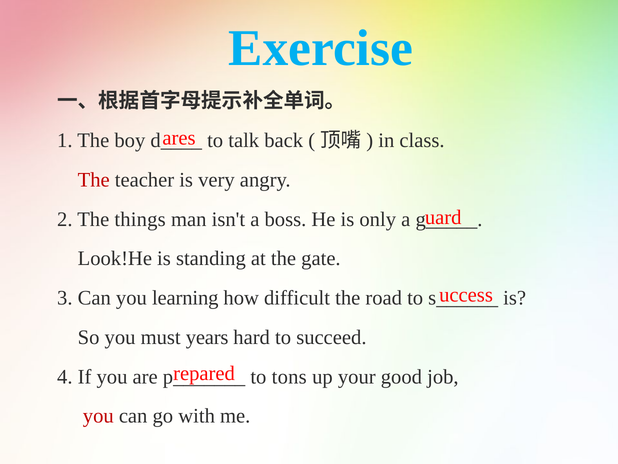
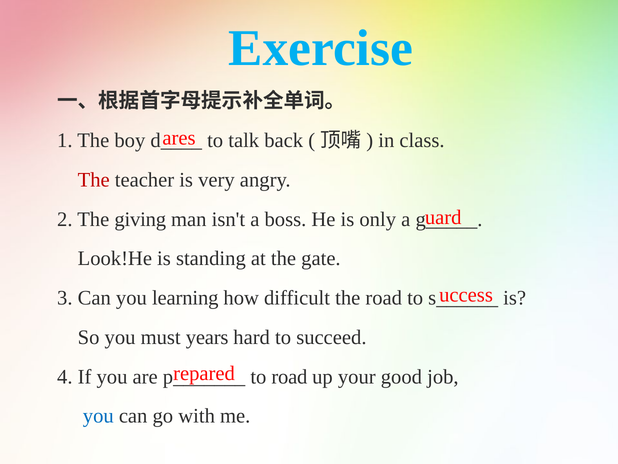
things: things -> giving (140, 219)
to tons: tons -> road (289, 376)
you colour: red -> blue (98, 416)
